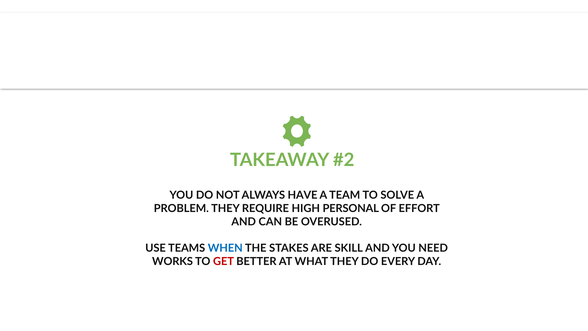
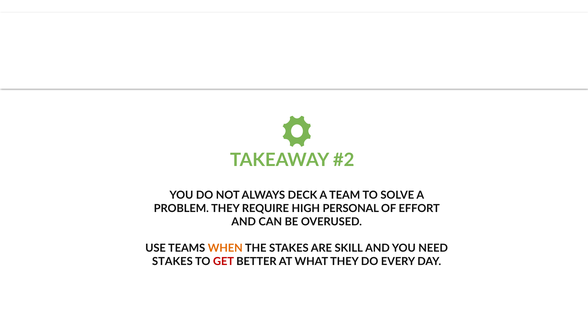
HAVE: HAVE -> DECK (303, 195)
WHEN colour: blue -> orange (225, 248)
WORKS: WORKS -> STAKES (172, 261)
